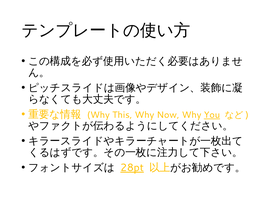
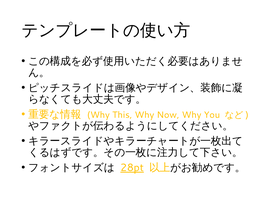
You underline: present -> none (212, 115)
